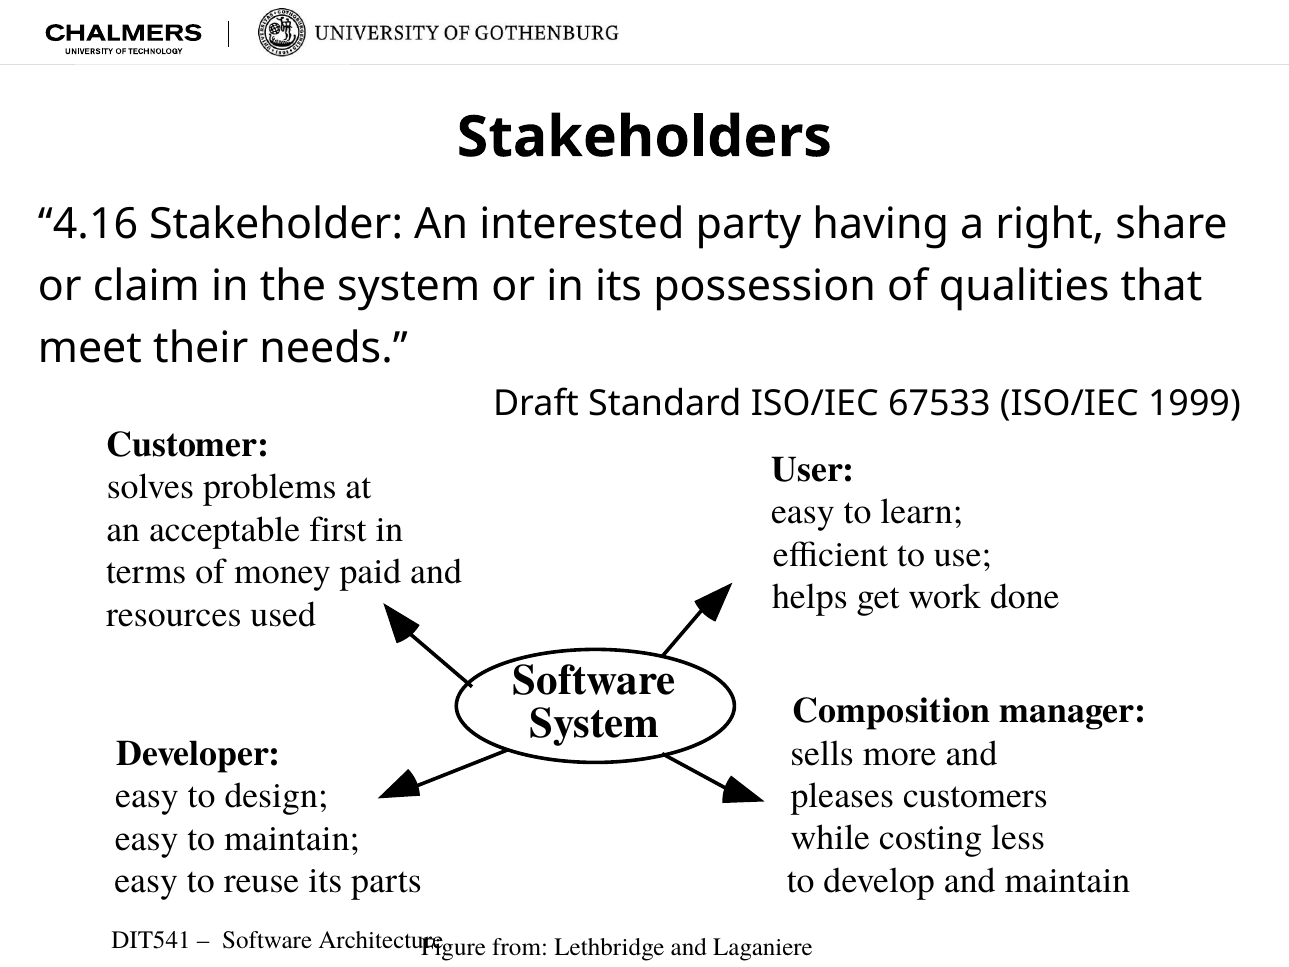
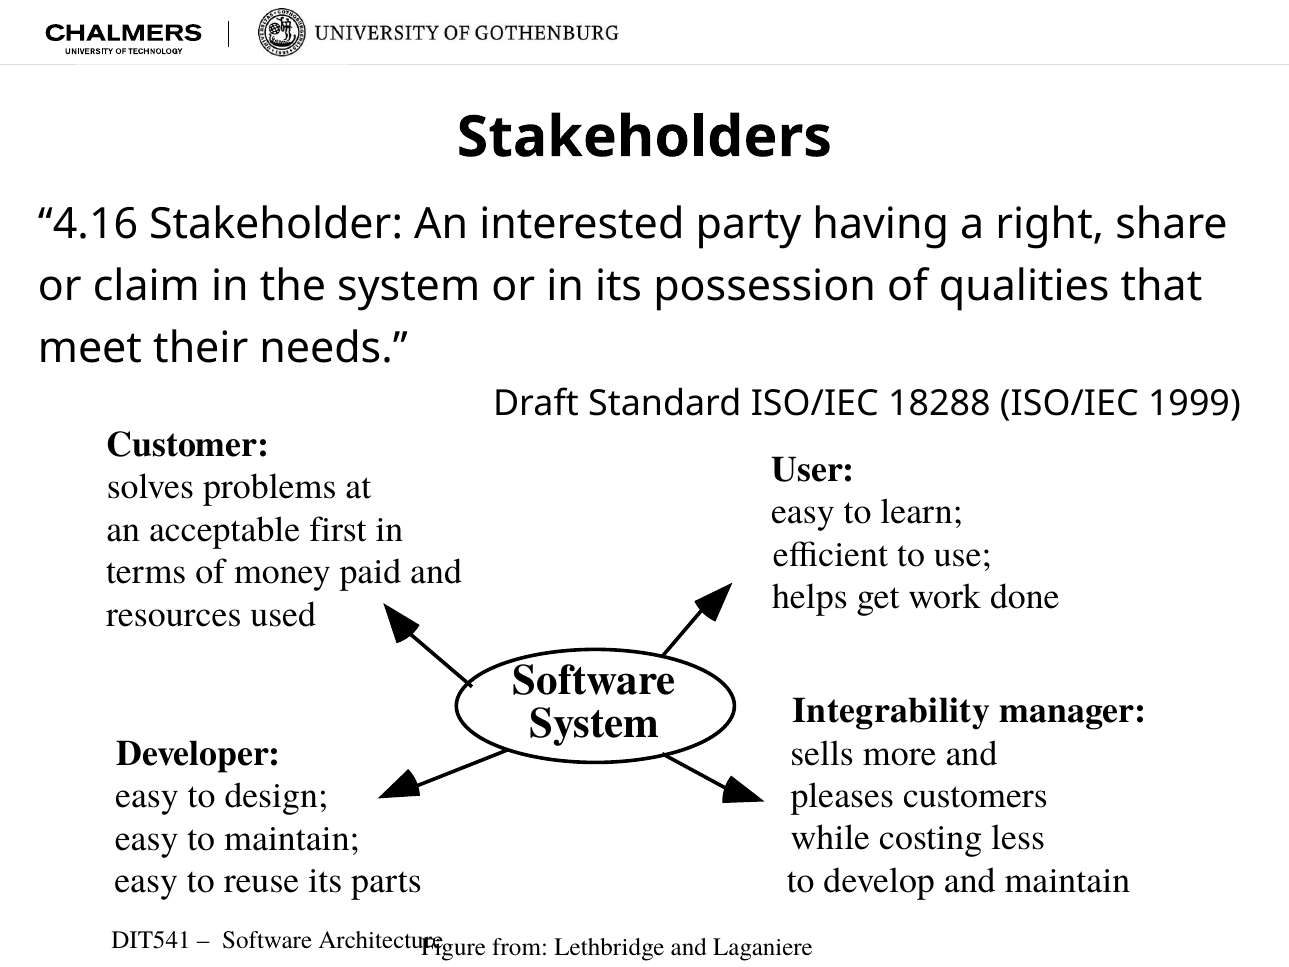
67533: 67533 -> 18288 (939, 403)
Composition: Composition -> Integrability (891, 711)
